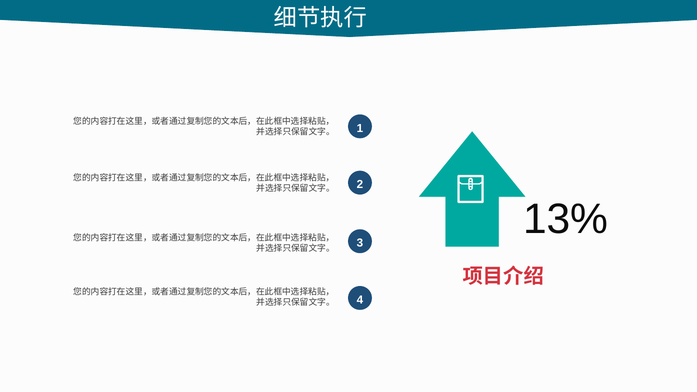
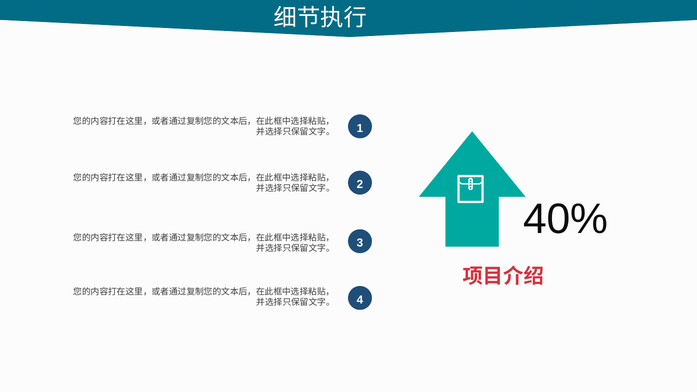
13%: 13% -> 40% (566, 219)
